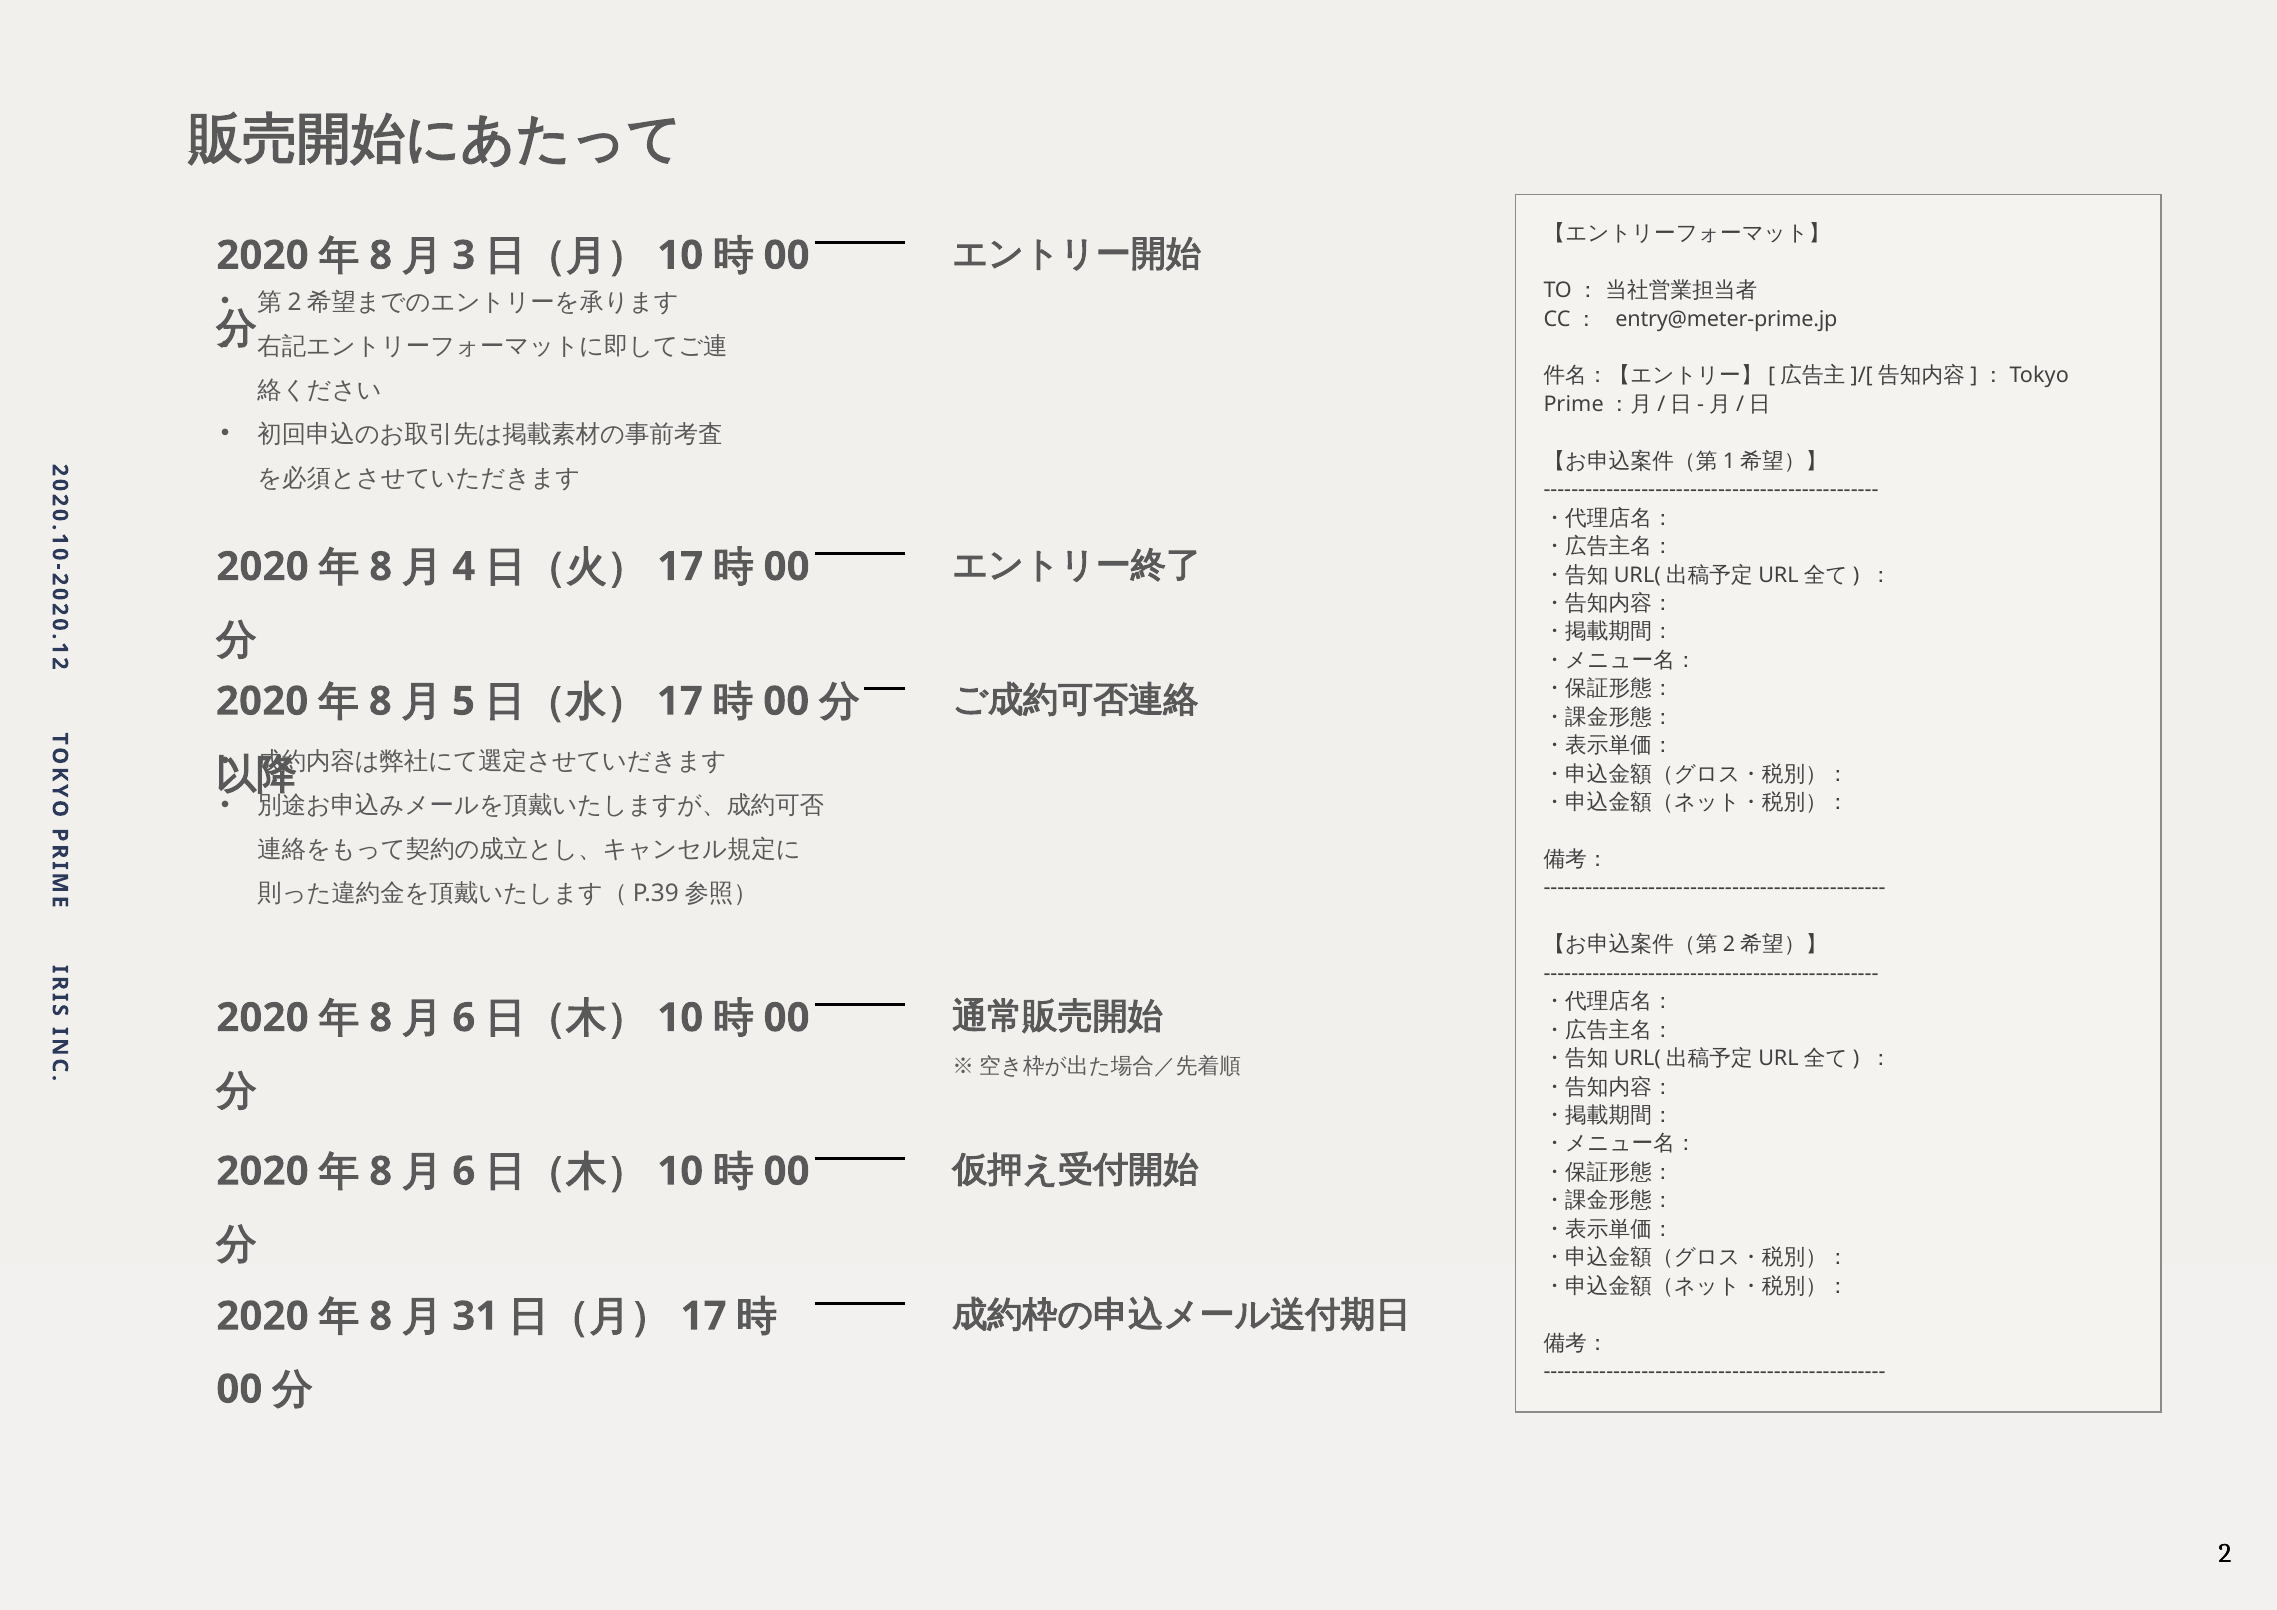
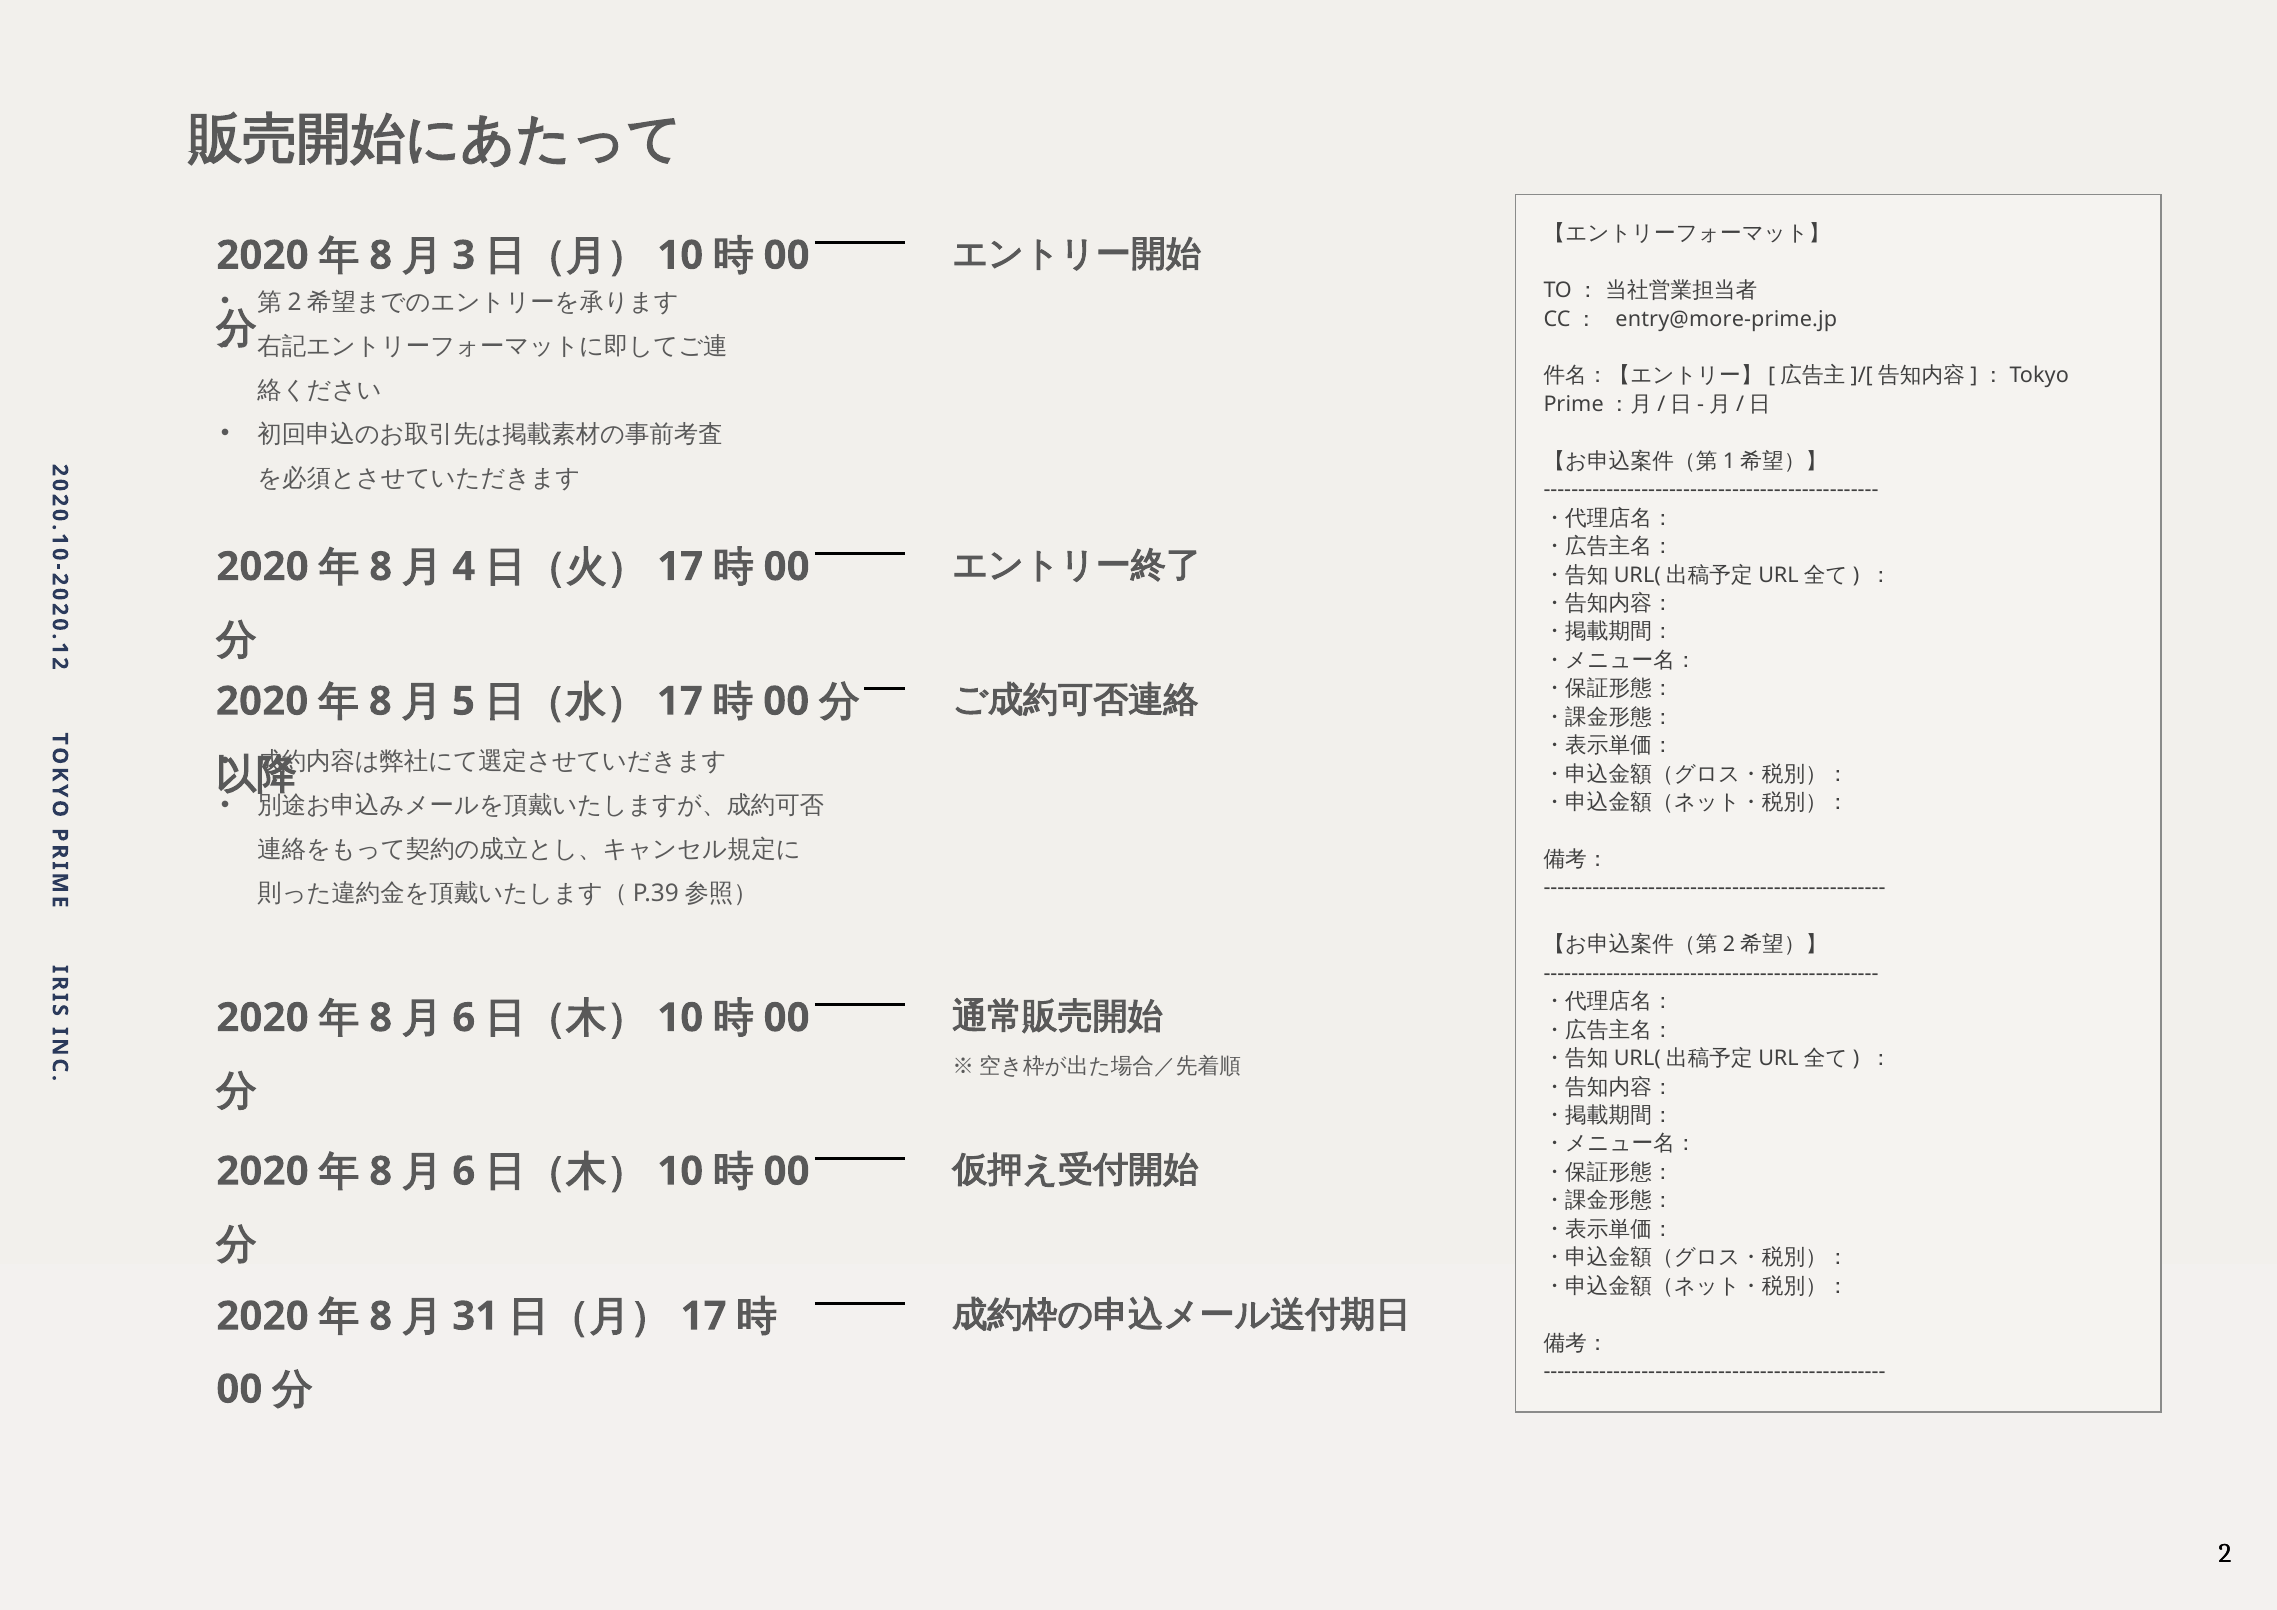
entry@meter-prime.jp: entry@meter-prime.jp -> entry@more-prime.jp (1726, 319)
